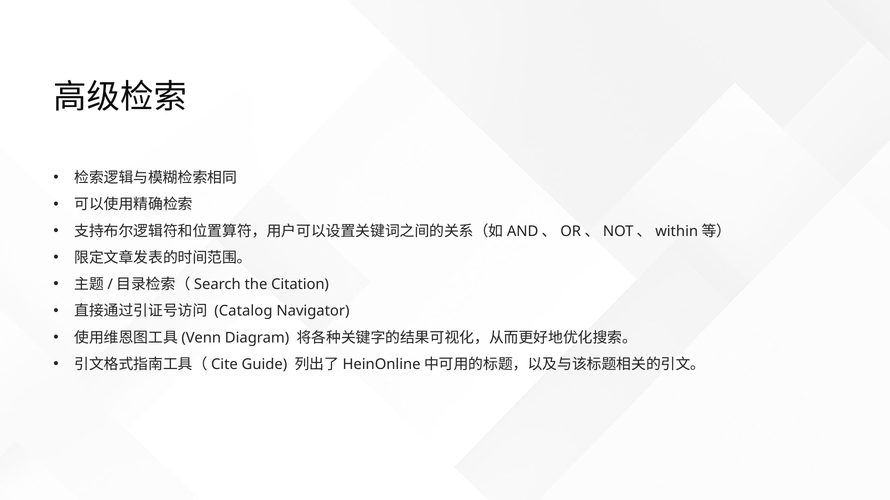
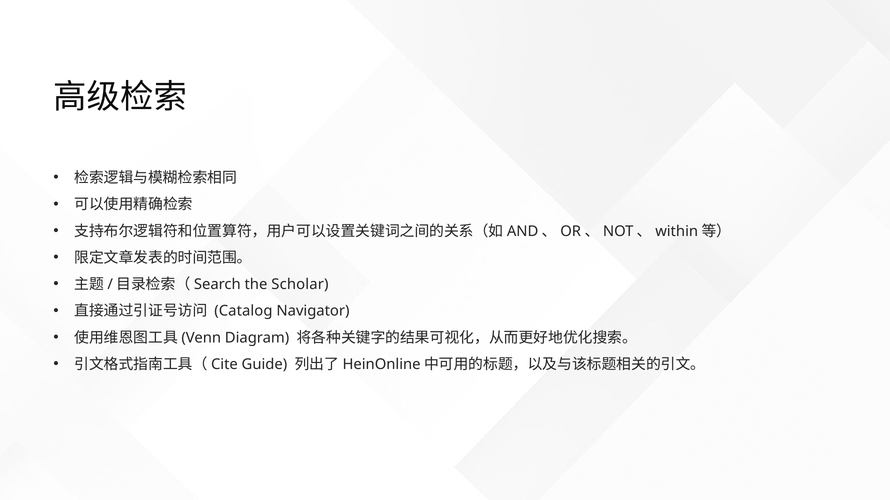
Citation: Citation -> Scholar (300, 285)
